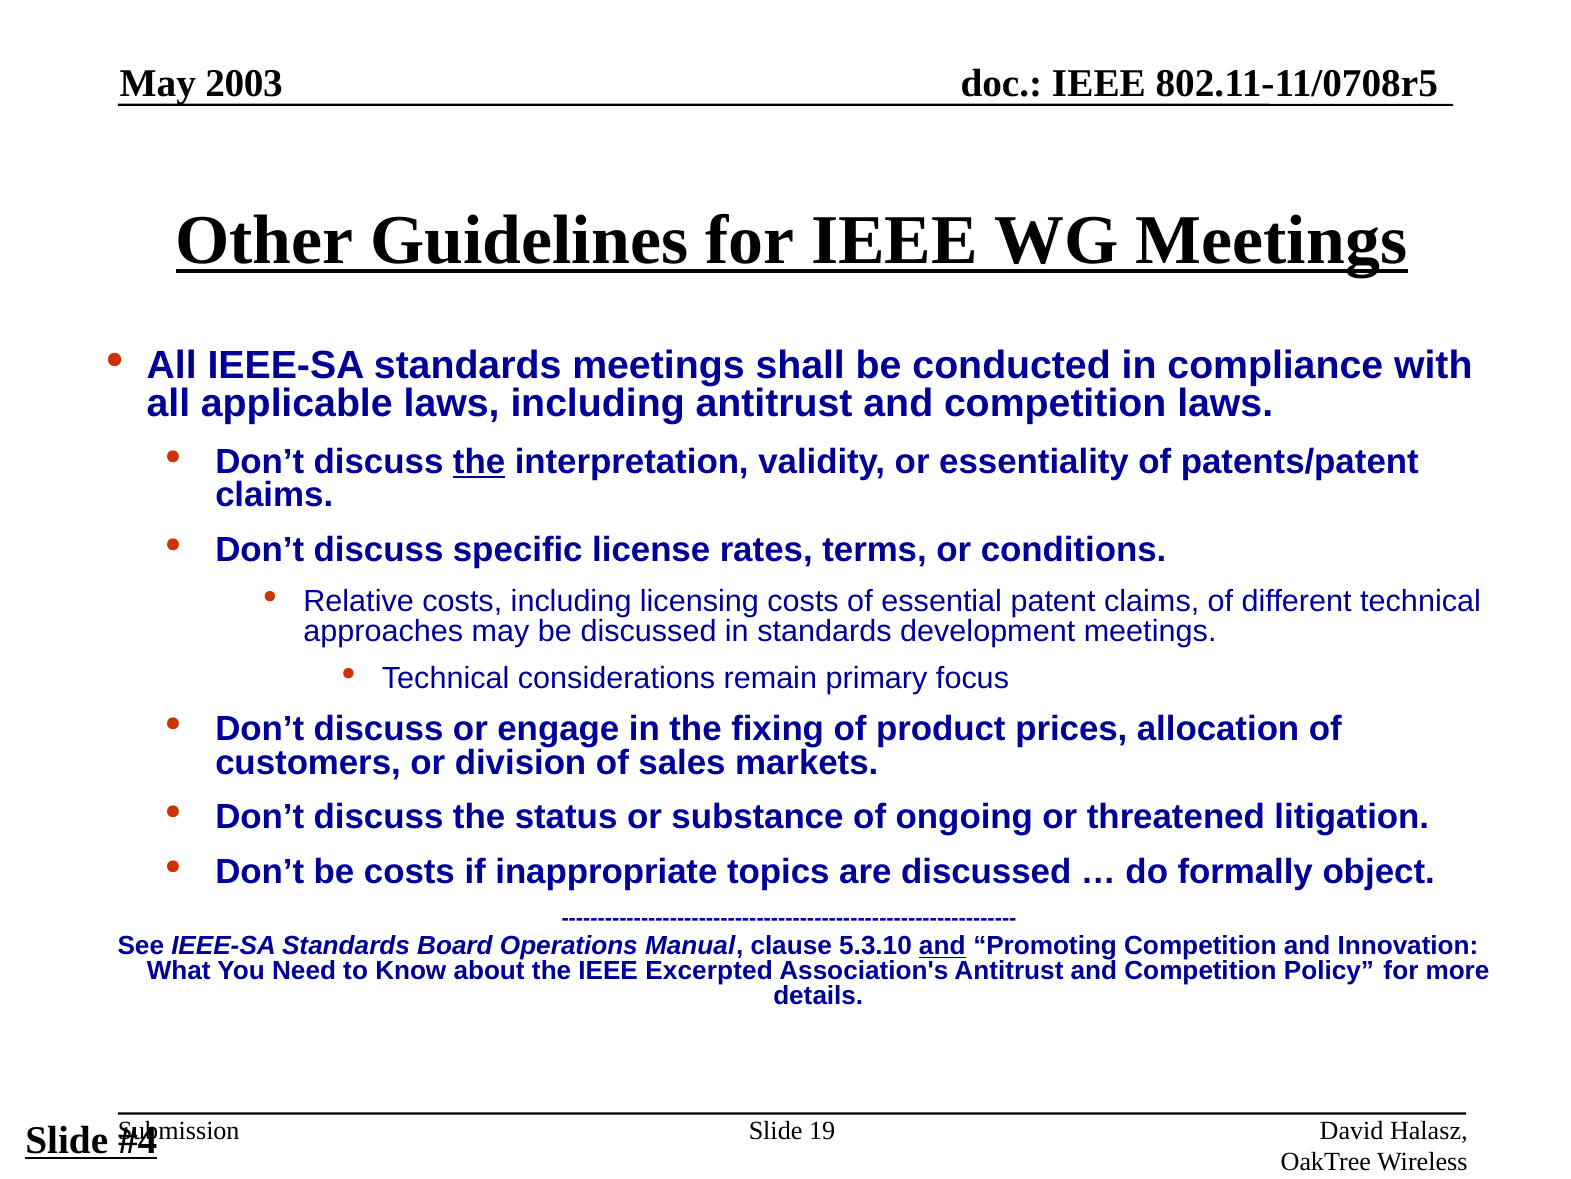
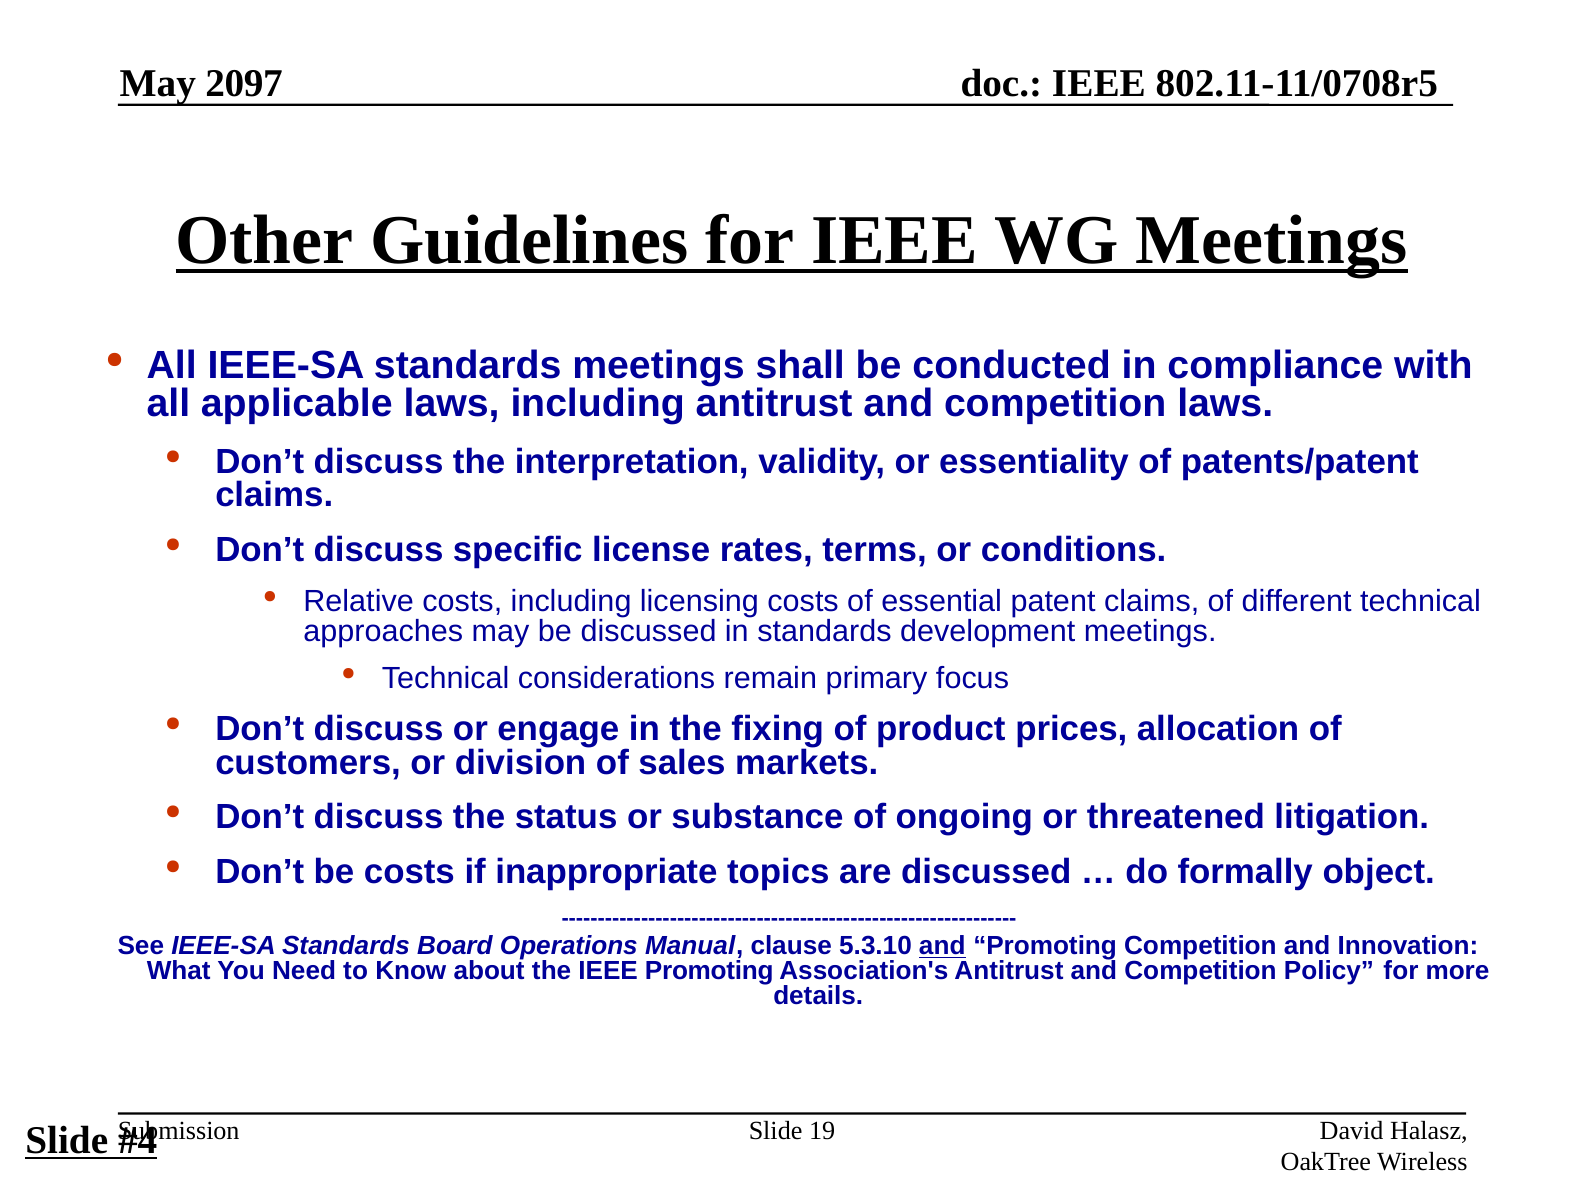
2003: 2003 -> 2097 (244, 84)
the underline: present -> none (479, 461)
IEEE Excerpted: Excerpted -> Promoting (709, 971)
